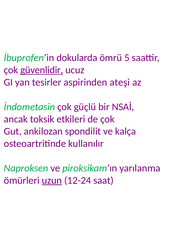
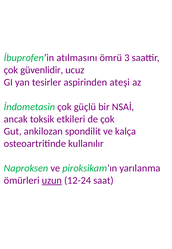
dokularda: dokularda -> atılmasını (77, 58)
5: 5 -> 3 (127, 58)
güvenlidir underline: present -> none (42, 70)
